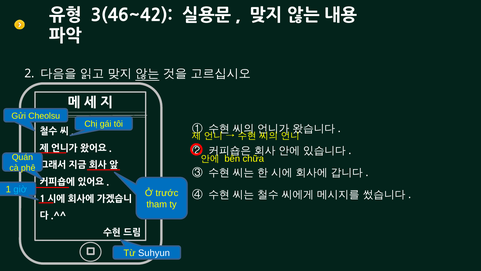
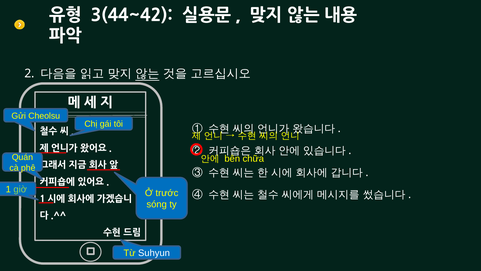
3(46~42: 3(46~42 -> 3(44~42 (132, 15)
giờ colour: light blue -> light green (20, 189)
tham: tham -> sóng (157, 204)
